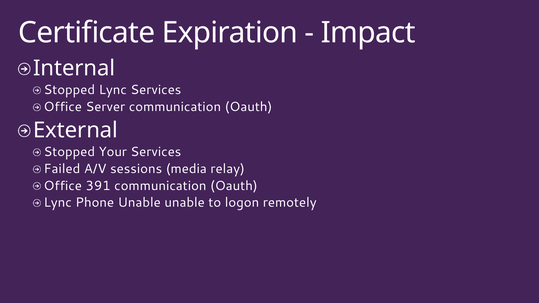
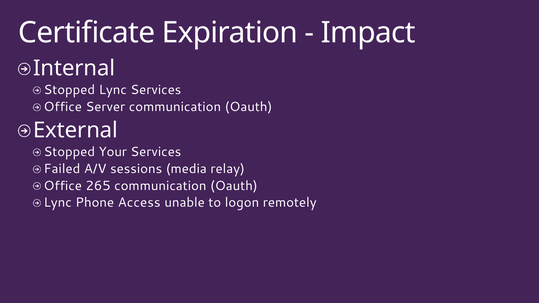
391: 391 -> 265 (98, 186)
Phone Unable: Unable -> Access (139, 203)
